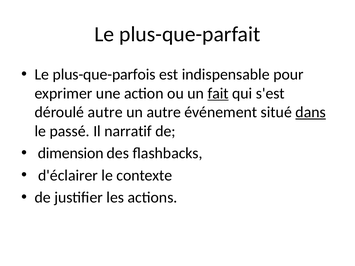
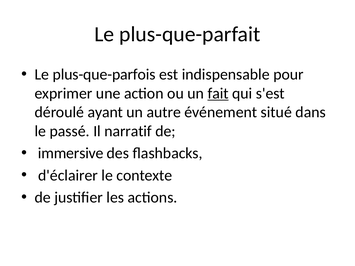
déroulé autre: autre -> ayant (105, 112)
dans underline: present -> none (311, 112)
dimension: dimension -> immersive (71, 153)
